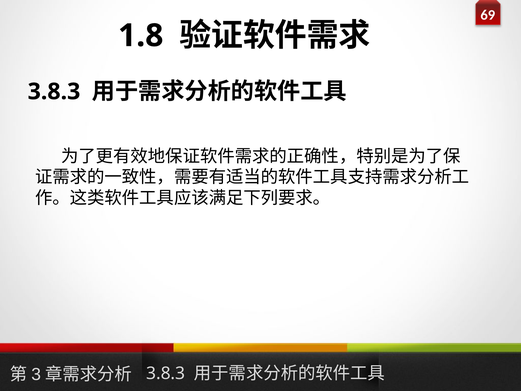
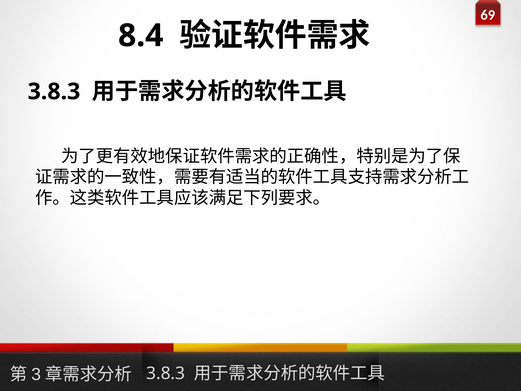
1.8: 1.8 -> 8.4 (141, 36)
